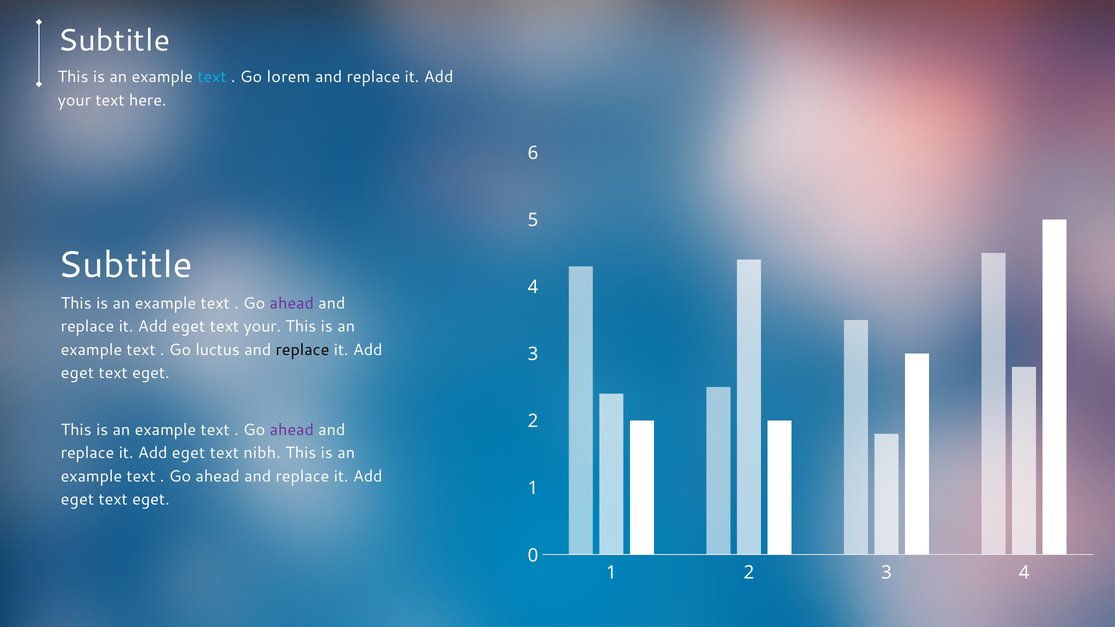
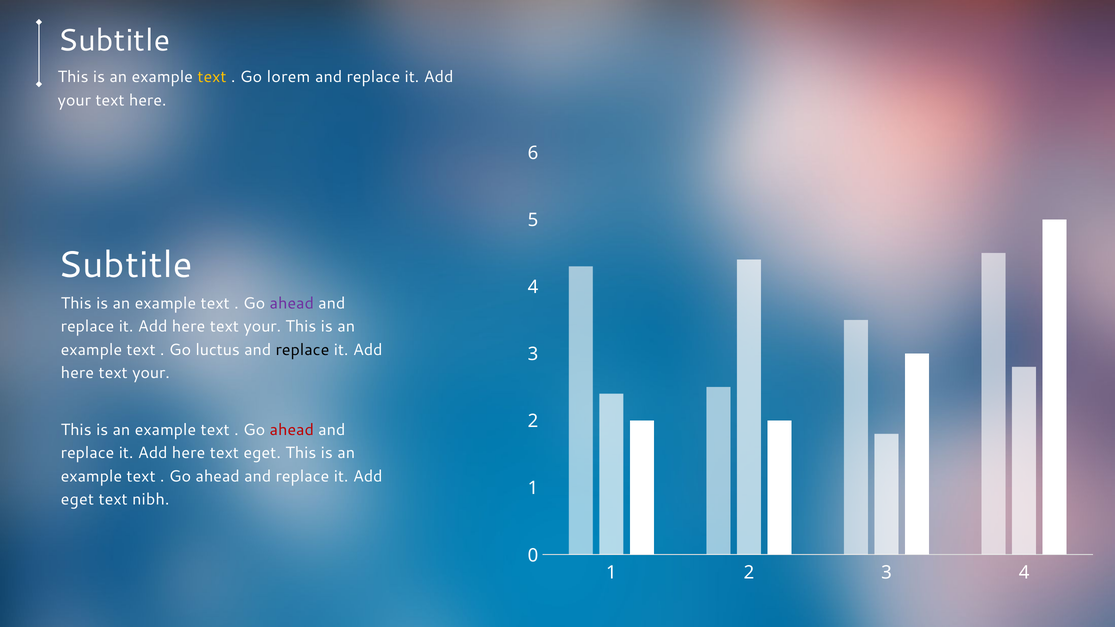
text colour: light blue -> yellow (212, 77)
eget: eget -> here (189, 327)
eget: eget -> here (77, 373)
eget: eget -> your (151, 373)
ahead colour: purple -> red (292, 430)
eget: eget -> here (189, 453)
text nibh: nibh -> eget (262, 453)
eget: eget -> nibh (151, 500)
